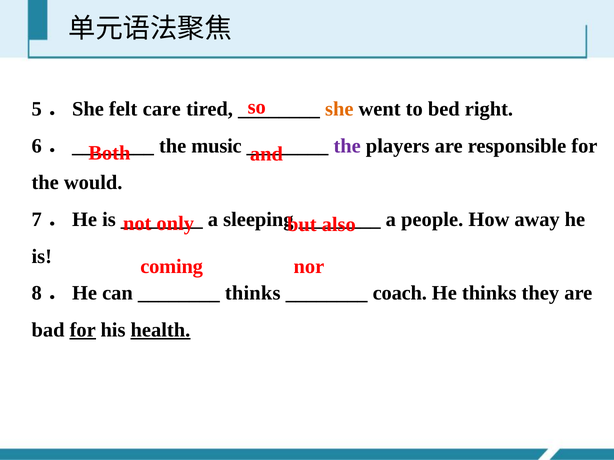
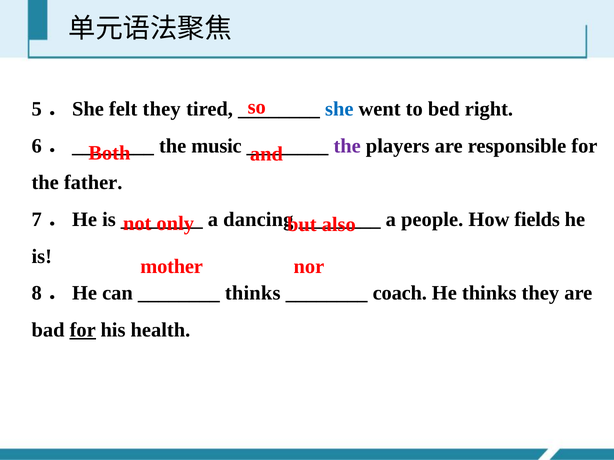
felt care: care -> they (162, 109)
she colour: orange -> blue (339, 109)
would: would -> father (93, 183)
sleeping: sleeping -> dancing (258, 220)
away: away -> fields (537, 220)
coming: coming -> mother (172, 267)
health underline: present -> none (160, 330)
